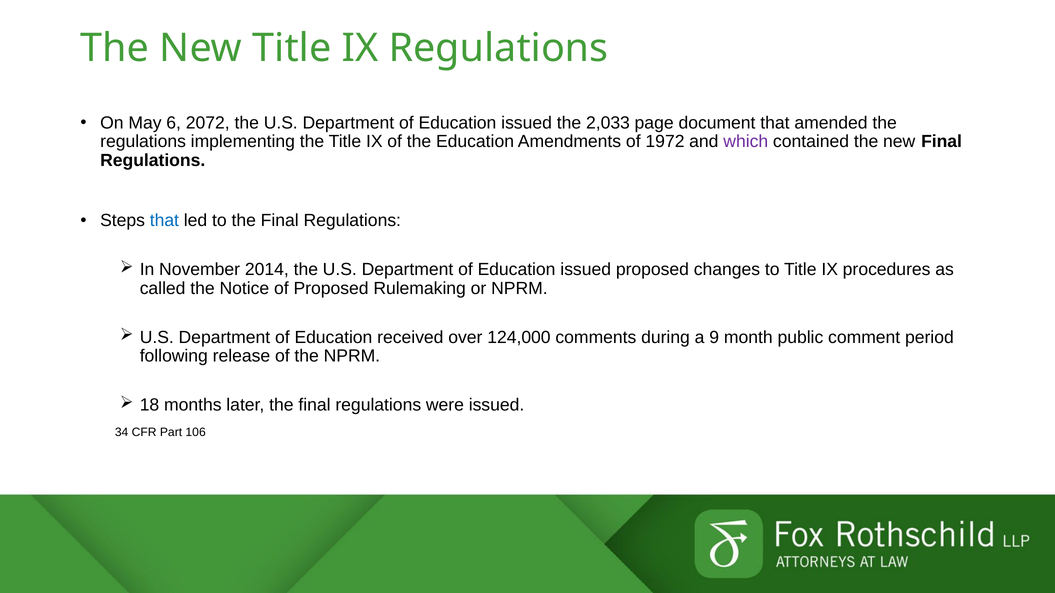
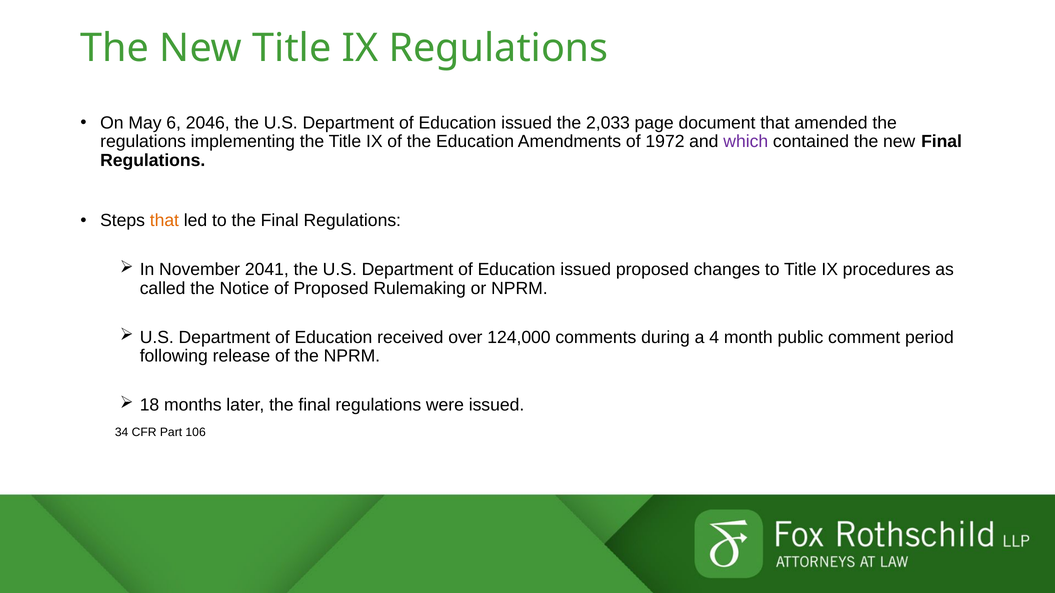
2072: 2072 -> 2046 (208, 123)
that colour: blue -> orange (164, 221)
2014: 2014 -> 2041 (267, 270)
9: 9 -> 4 (714, 337)
